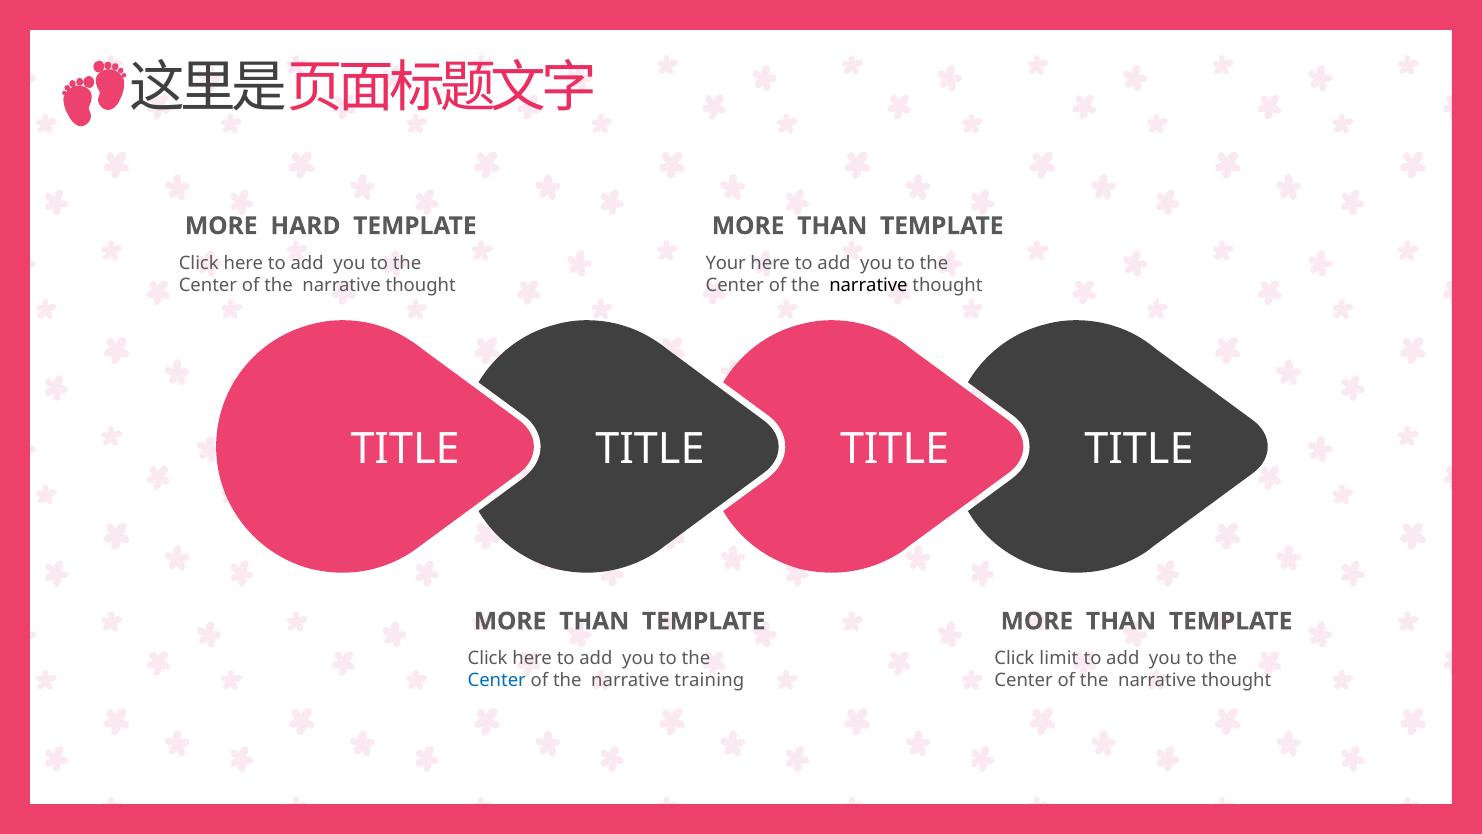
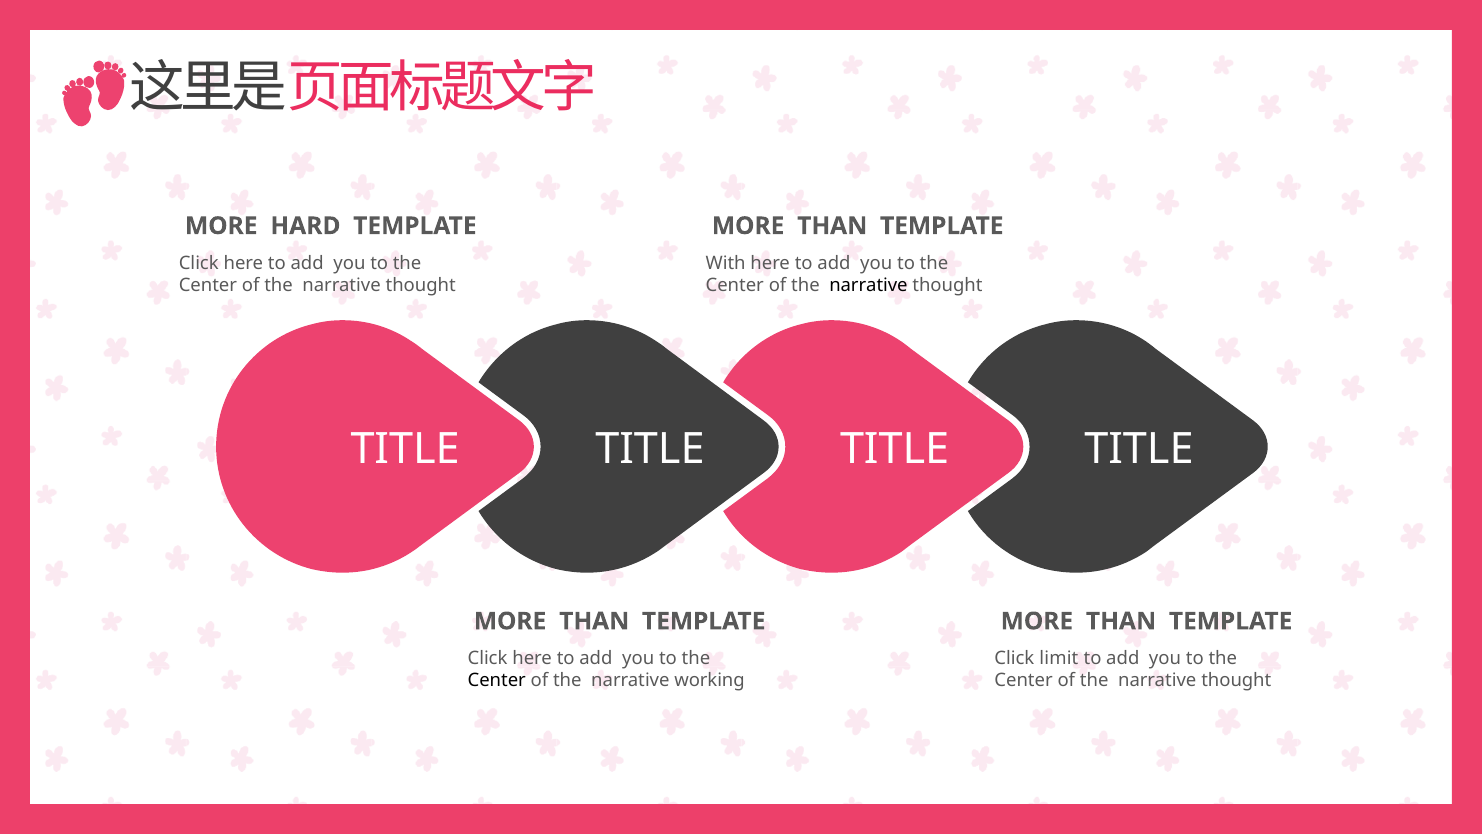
Your: Your -> With (726, 263)
Center colour: blue -> black (497, 680)
training: training -> working (710, 680)
